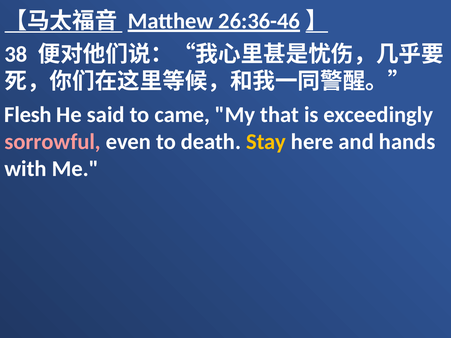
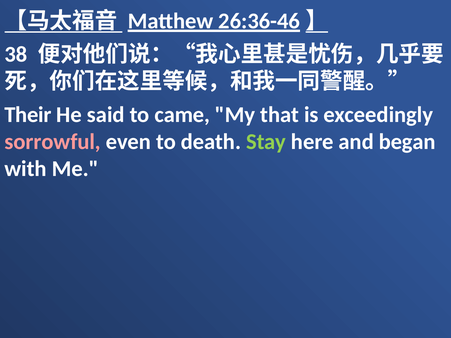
Flesh: Flesh -> Their (28, 115)
Stay colour: yellow -> light green (266, 142)
hands: hands -> began (407, 142)
